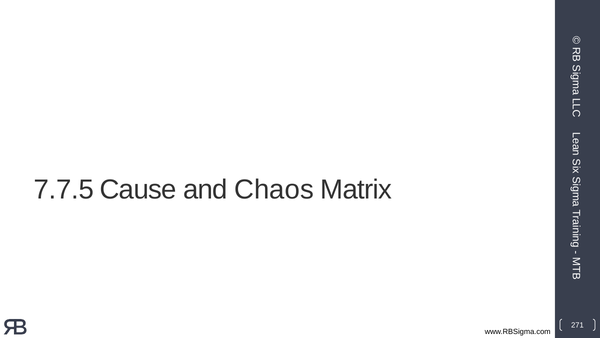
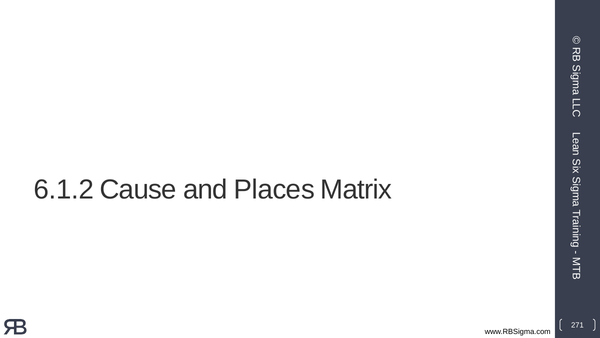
7.7.5: 7.7.5 -> 6.1.2 (64, 190)
Chaos: Chaos -> Places (274, 190)
